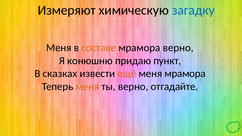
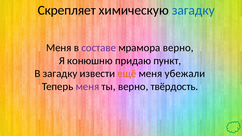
Измеряют: Измеряют -> Скрепляет (67, 10)
составе colour: orange -> purple (99, 48)
В сказках: сказках -> загадку (60, 74)
меня мрамора: мрамора -> убежали (185, 74)
меня colour: orange -> purple (87, 87)
отгадайте: отгадайте -> твёрдость (174, 87)
